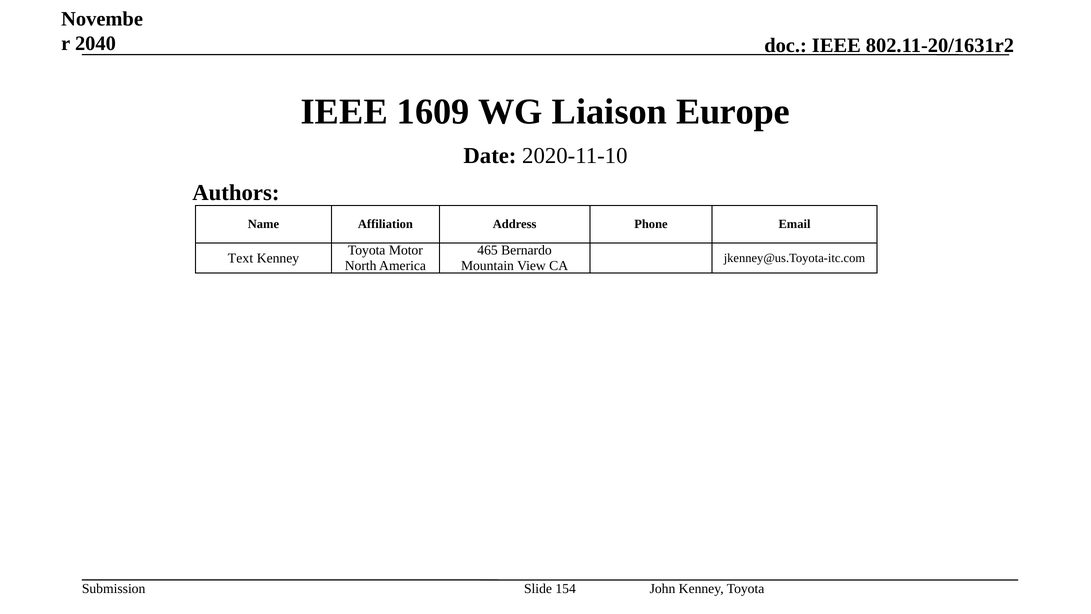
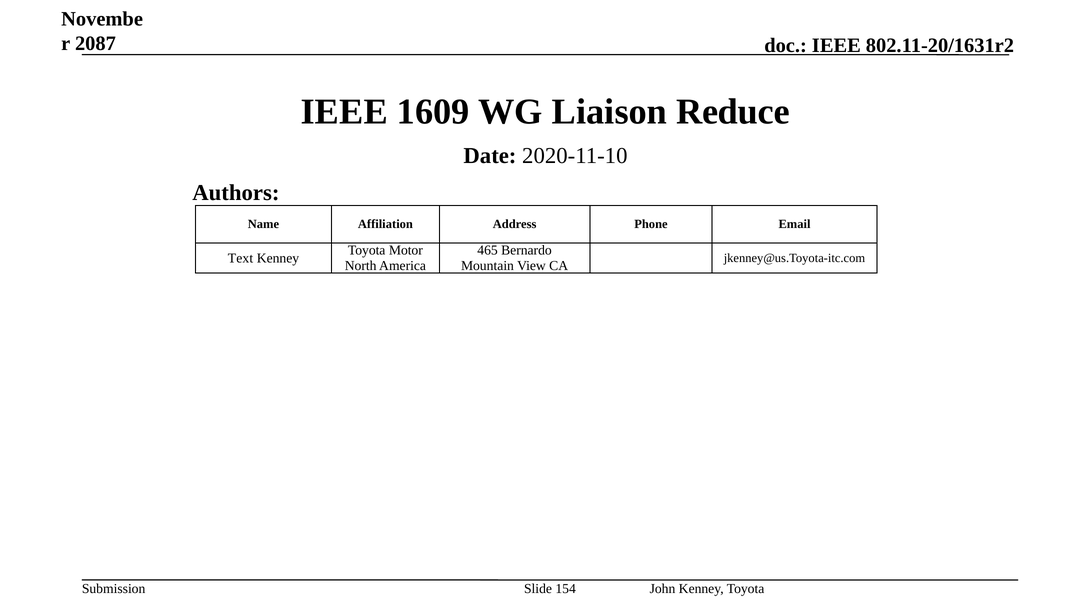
2040: 2040 -> 2087 (95, 44)
Europe: Europe -> Reduce (733, 112)
